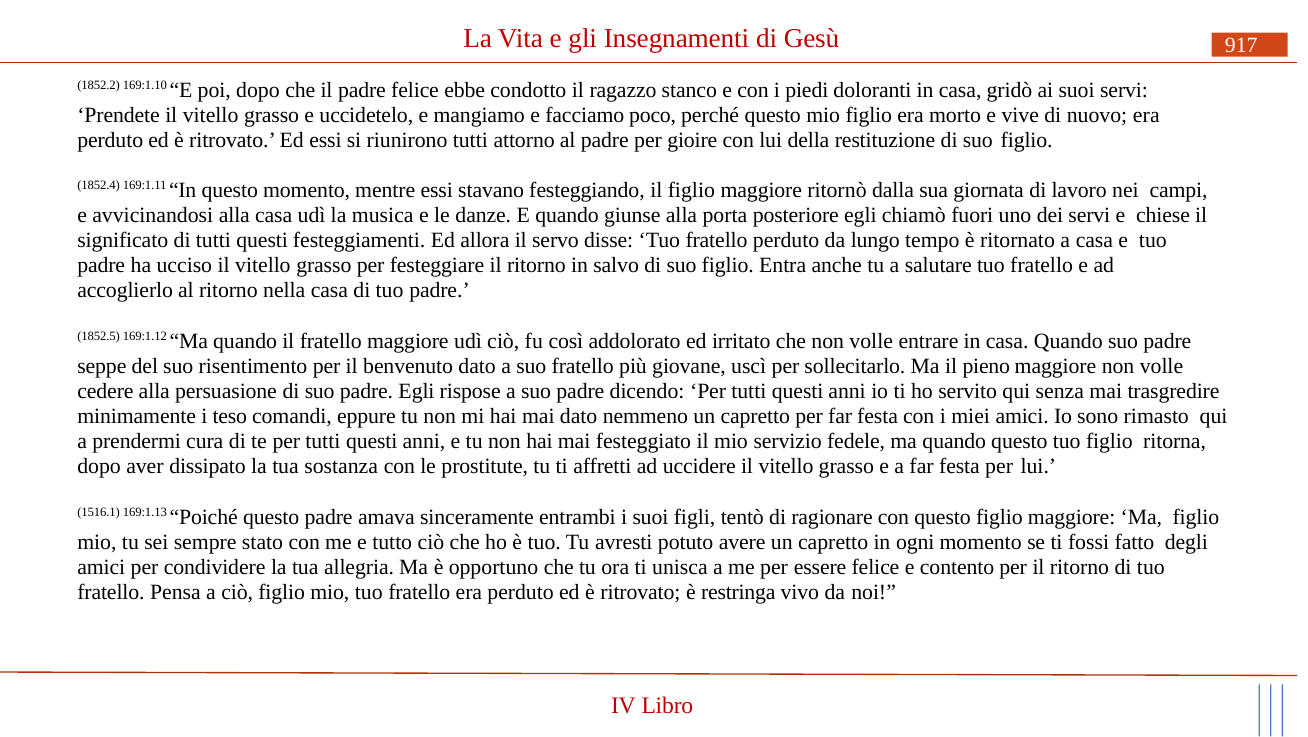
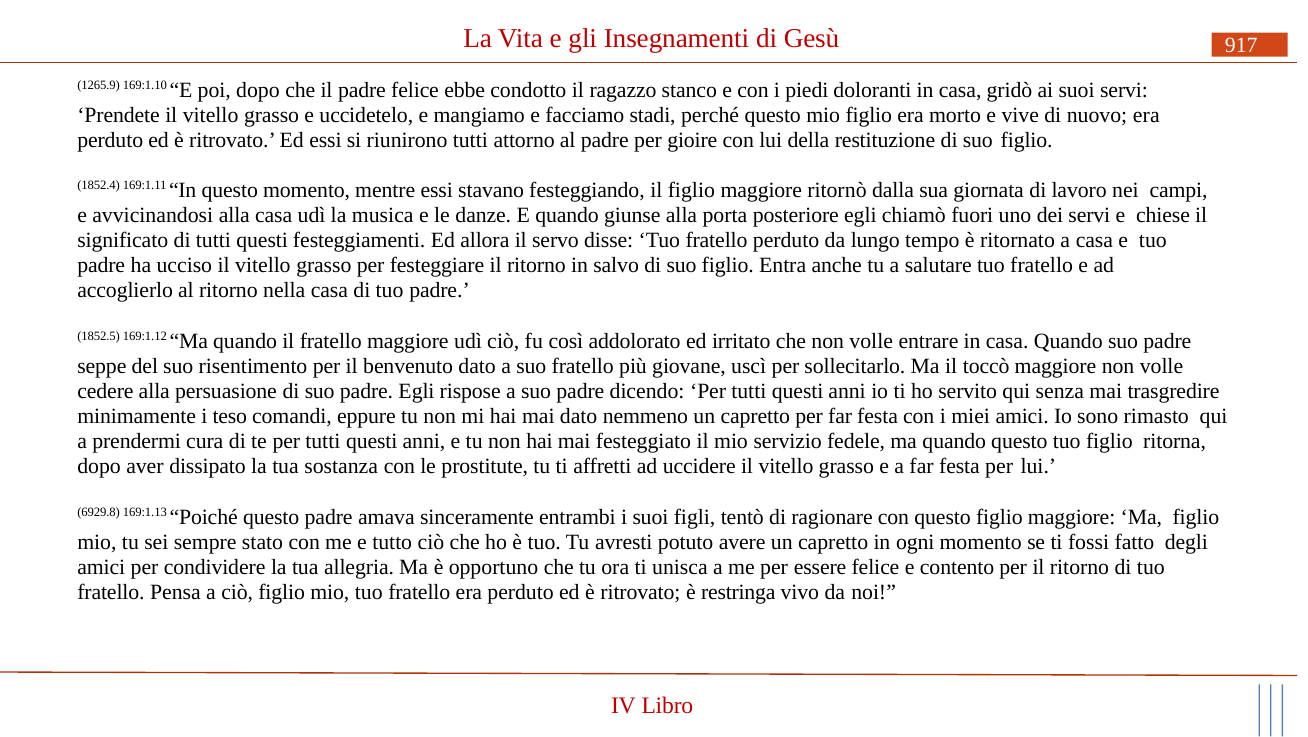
1852.2: 1852.2 -> 1265.9 (99, 85)
poco: poco -> stadi (653, 116)
pieno: pieno -> toccò (986, 366)
1516.1: 1516.1 -> 6929.8 (99, 512)
